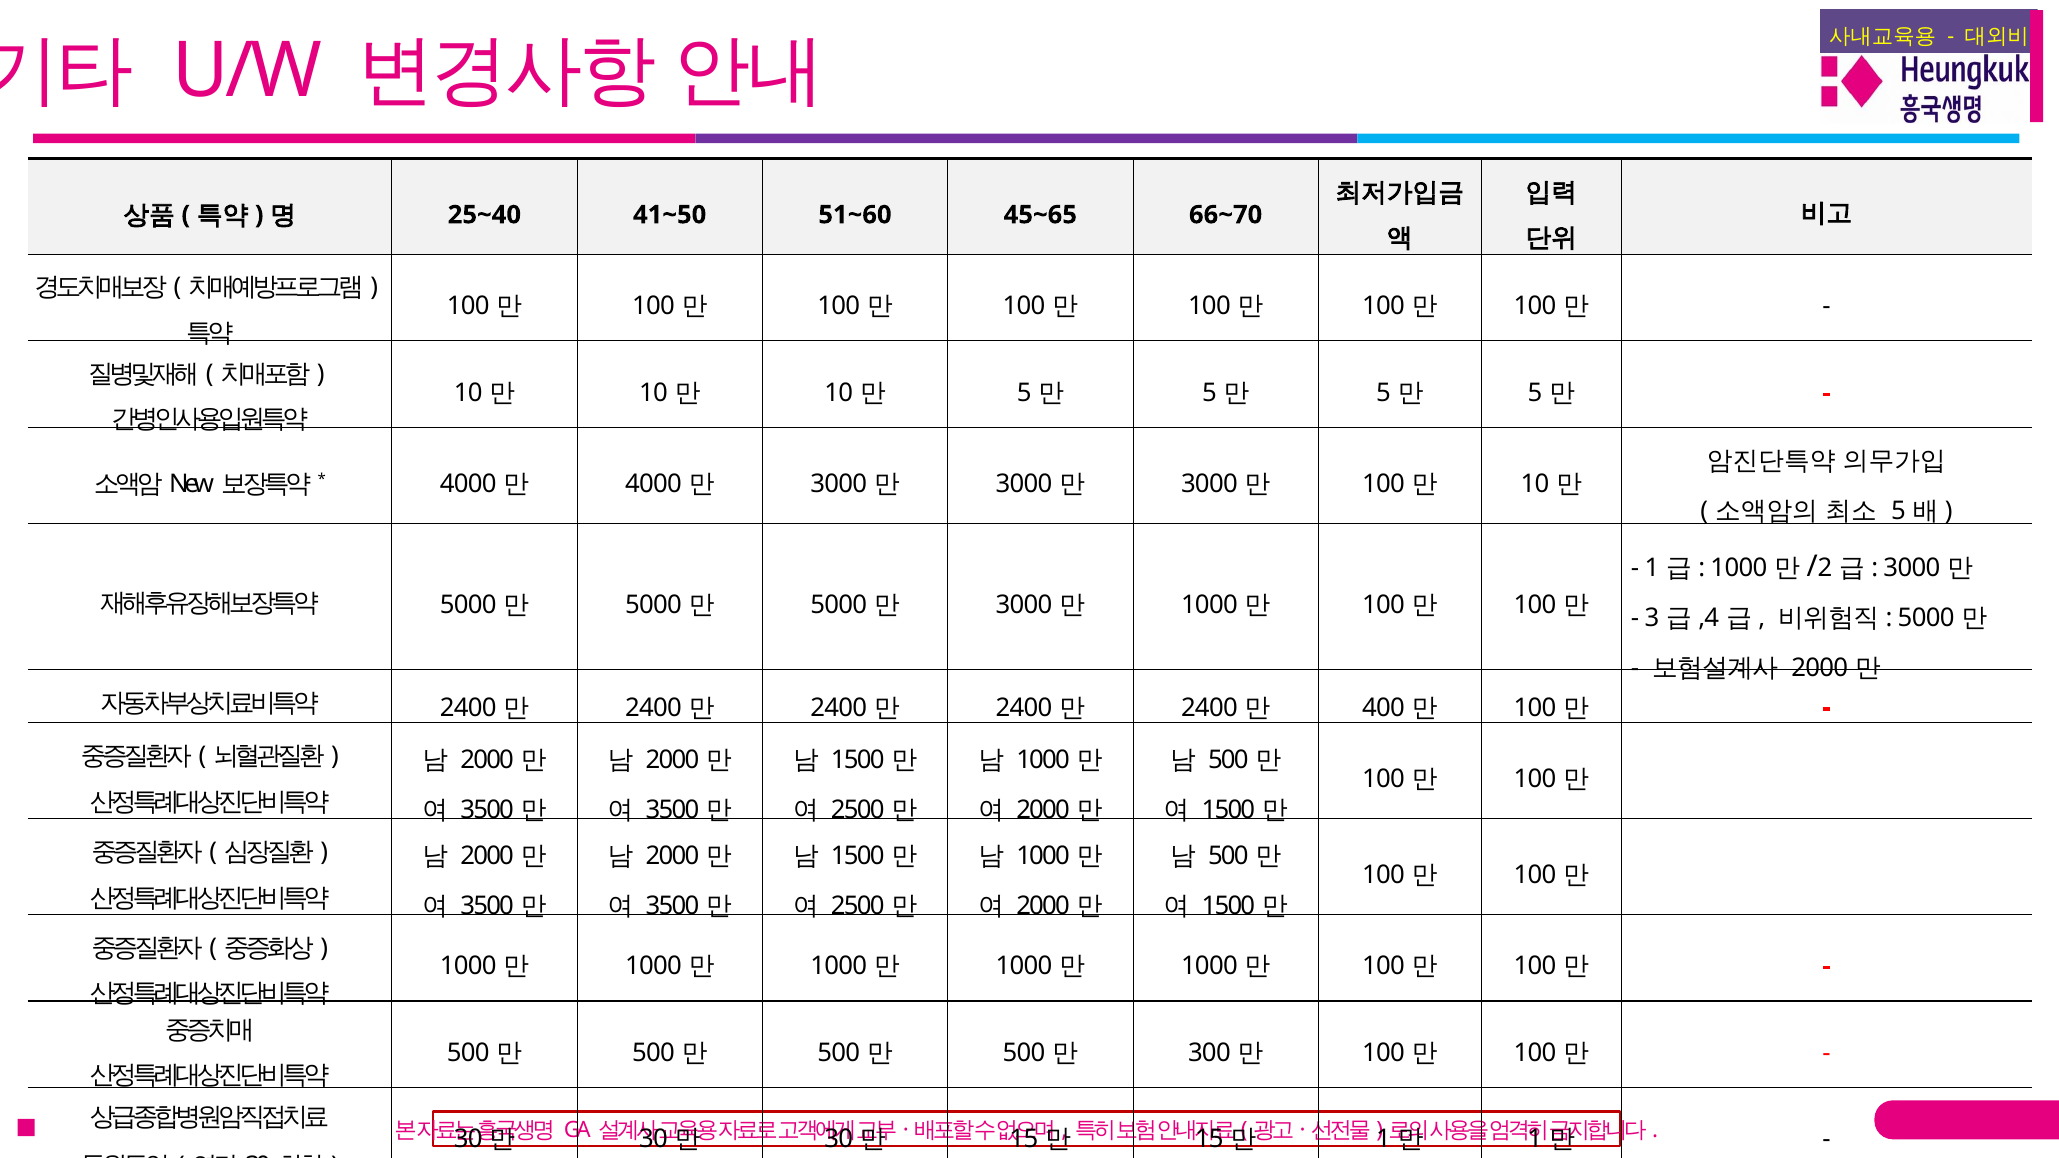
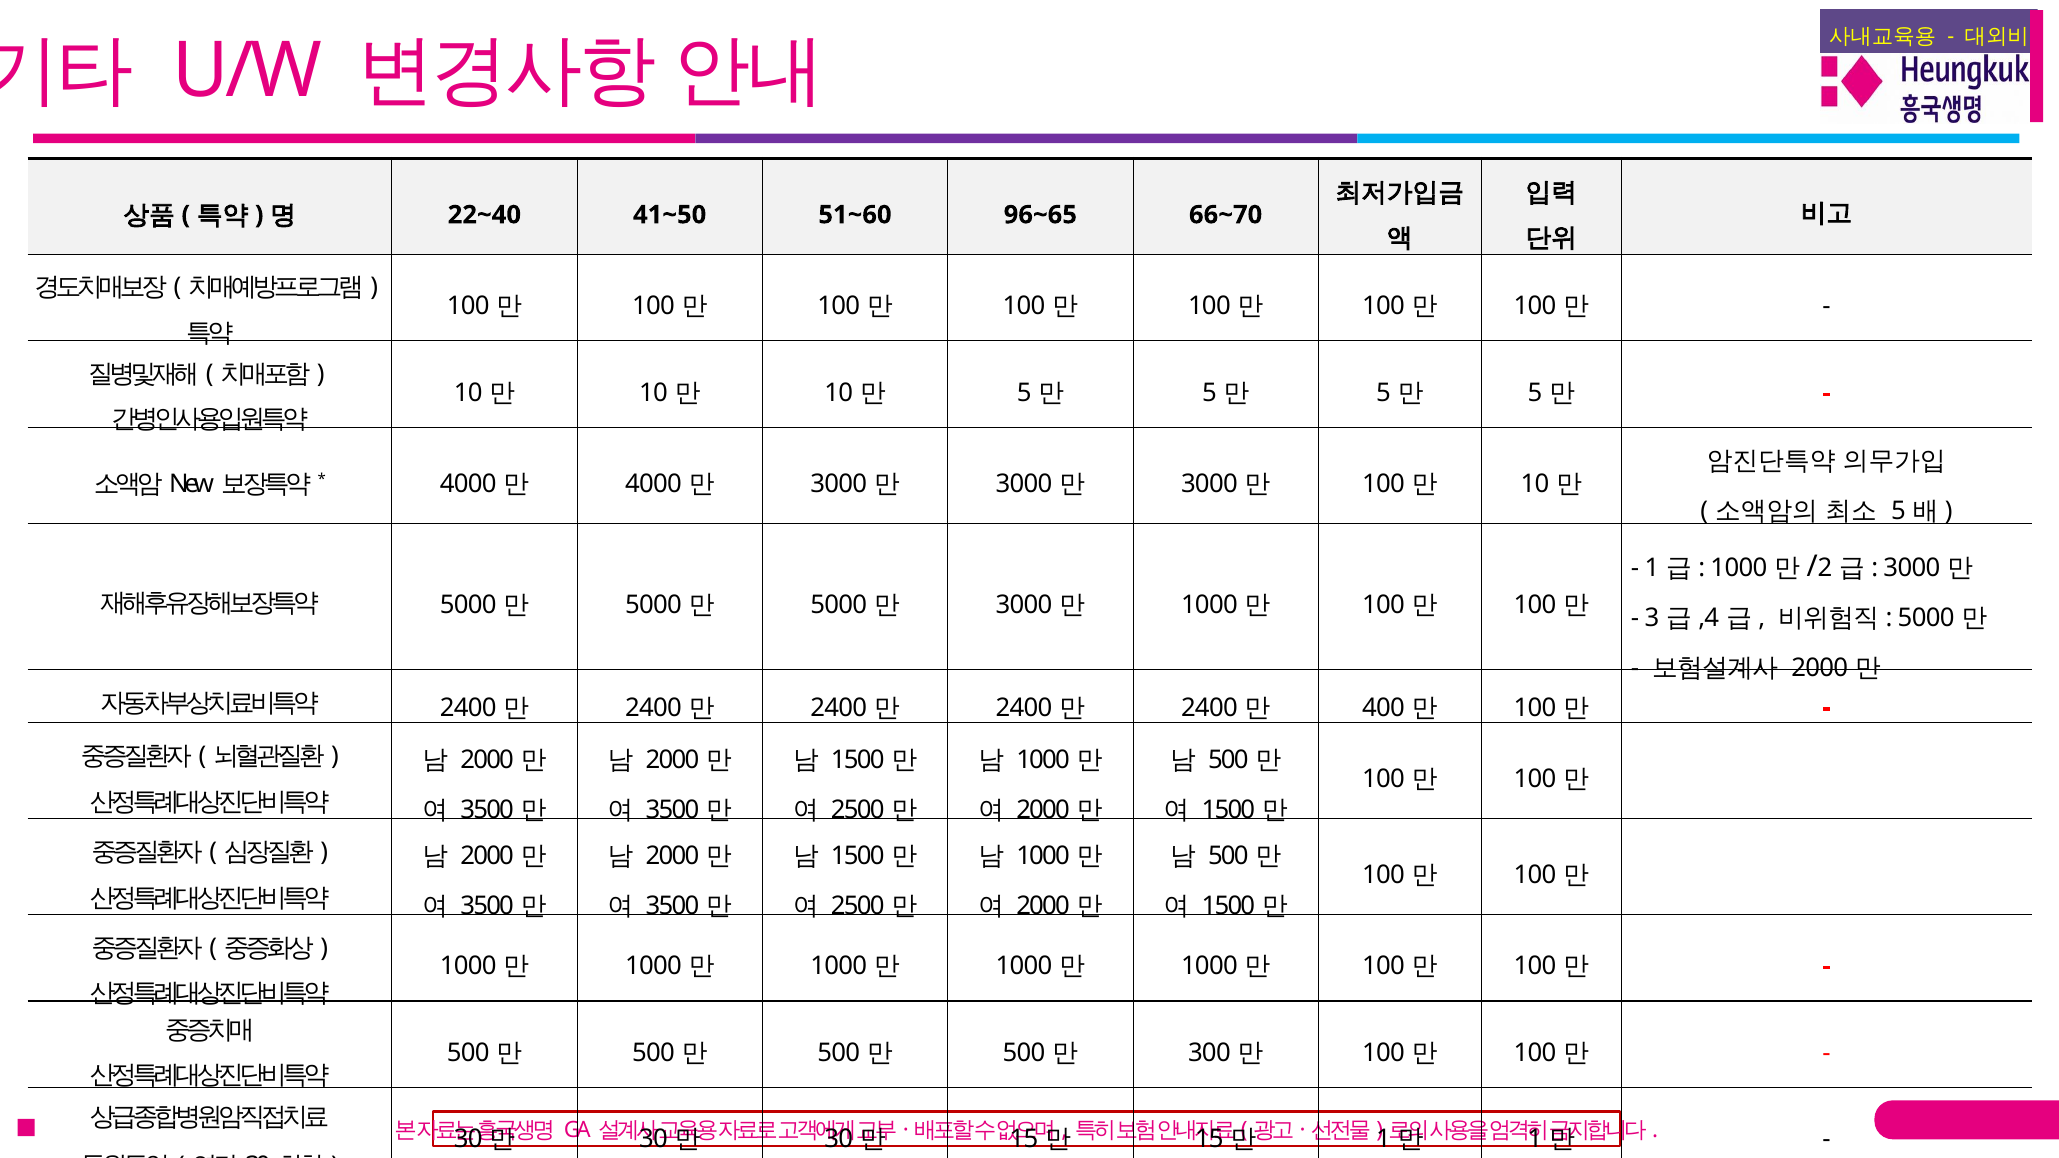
25~40: 25~40 -> 22~40 (484, 215)
45~65: 45~65 -> 96~65 (1040, 215)
